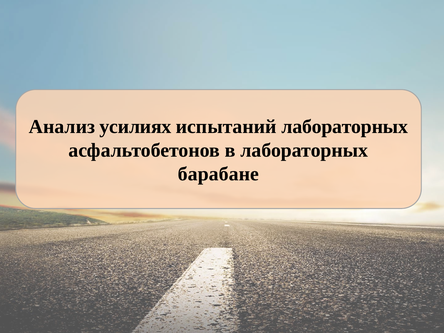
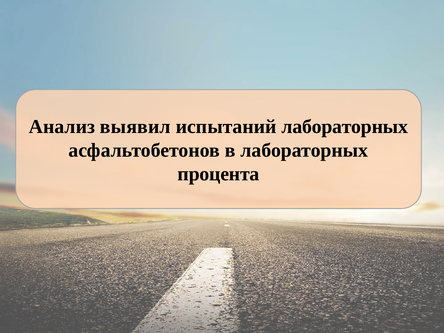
усилиях: усилиях -> выявил (135, 127)
барабане: барабане -> процента (219, 174)
